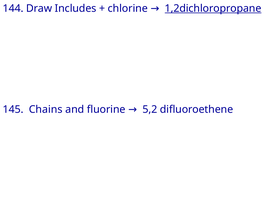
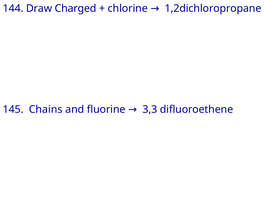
Includes: Includes -> Charged (76, 8)
1,2dichloropropane underline: present -> none (213, 8)
5,2: 5,2 -> 3,3 (150, 109)
